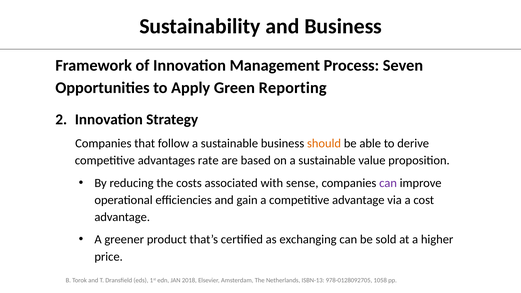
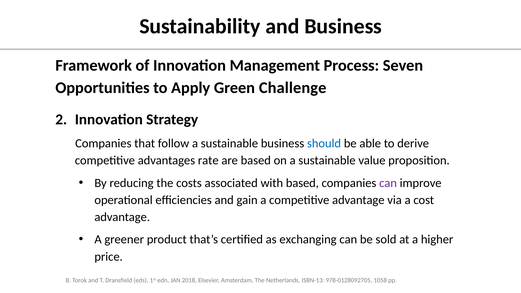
Reporting: Reporting -> Challenge (293, 88)
should colour: orange -> blue (324, 143)
with sense: sense -> based (302, 183)
